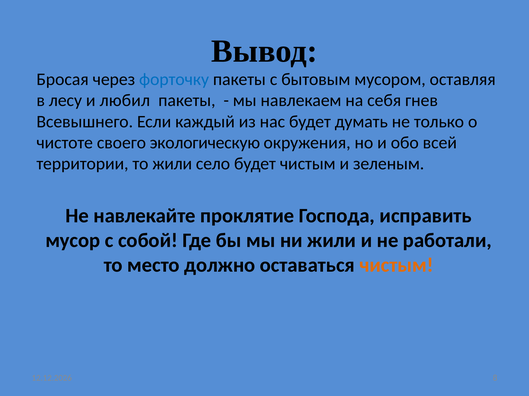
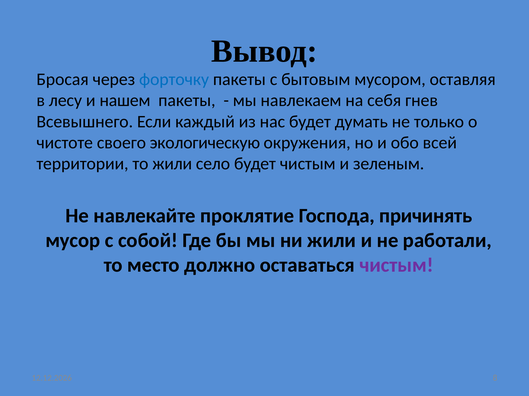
любил: любил -> нашем (125, 101)
исправить: исправить -> причинять (426, 216)
чистым colour: orange -> purple (397, 265)
